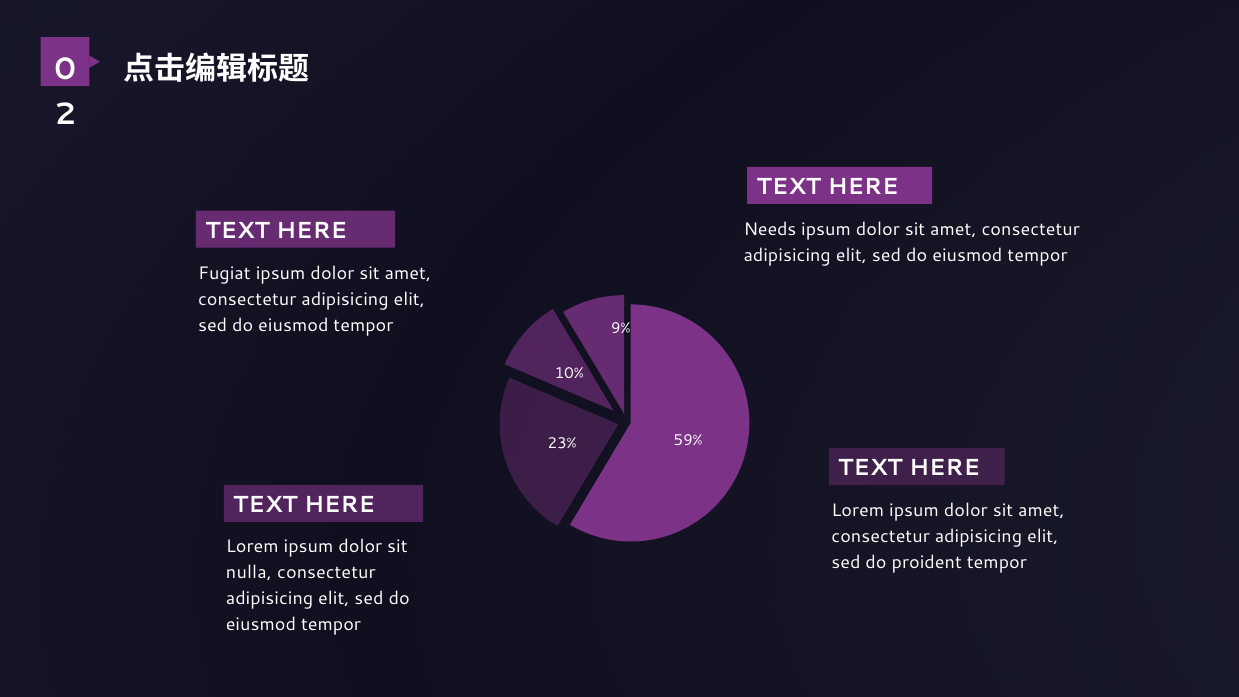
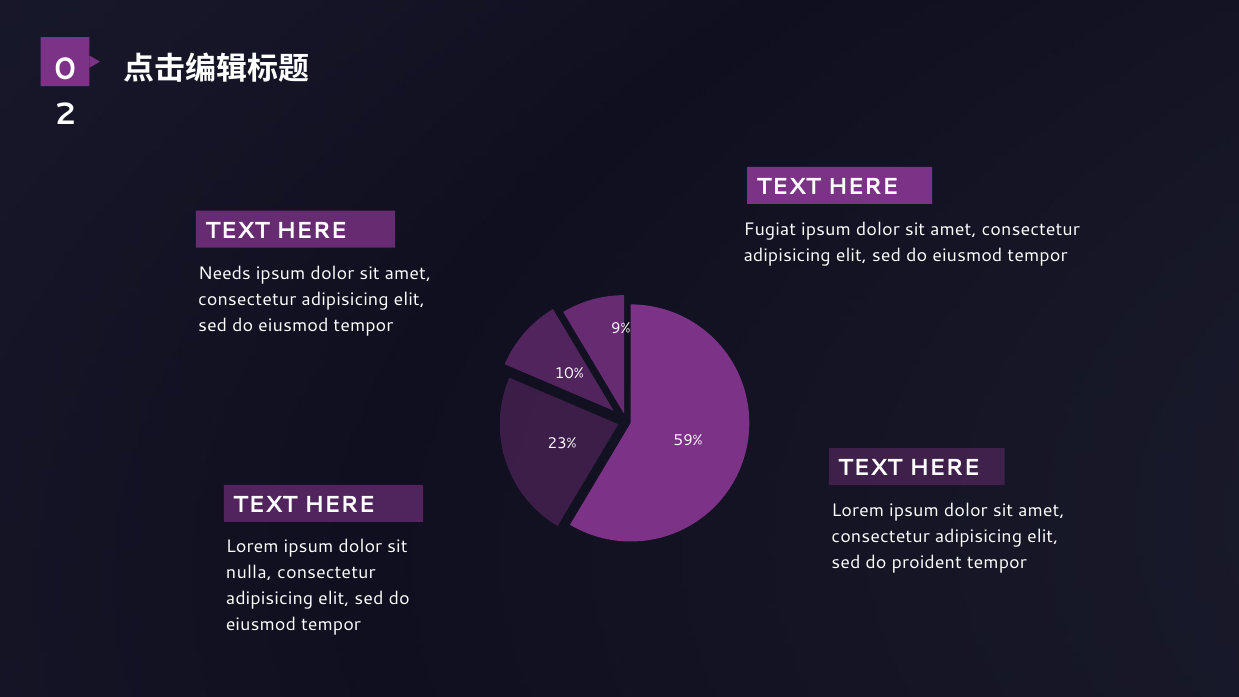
Needs: Needs -> Fugiat (770, 230)
Fugiat: Fugiat -> Needs (224, 273)
